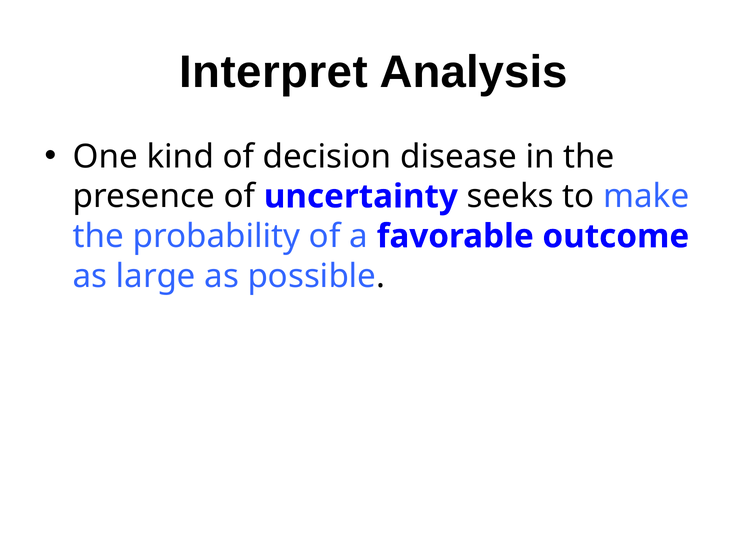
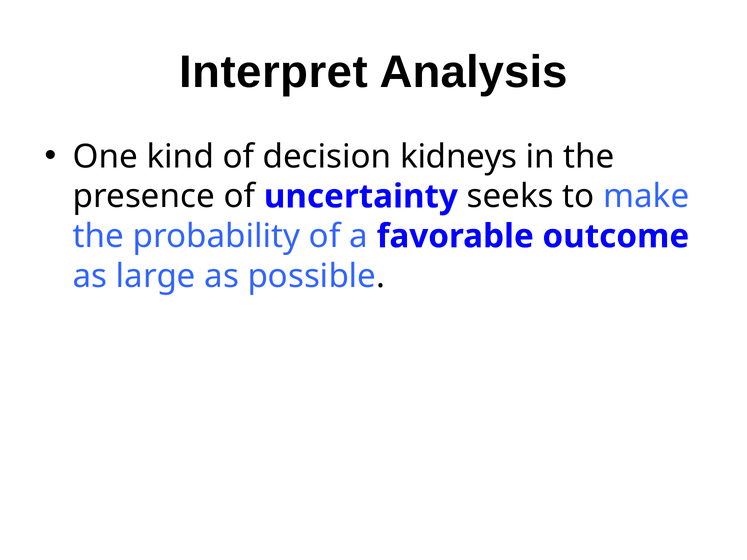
disease: disease -> kidneys (459, 157)
